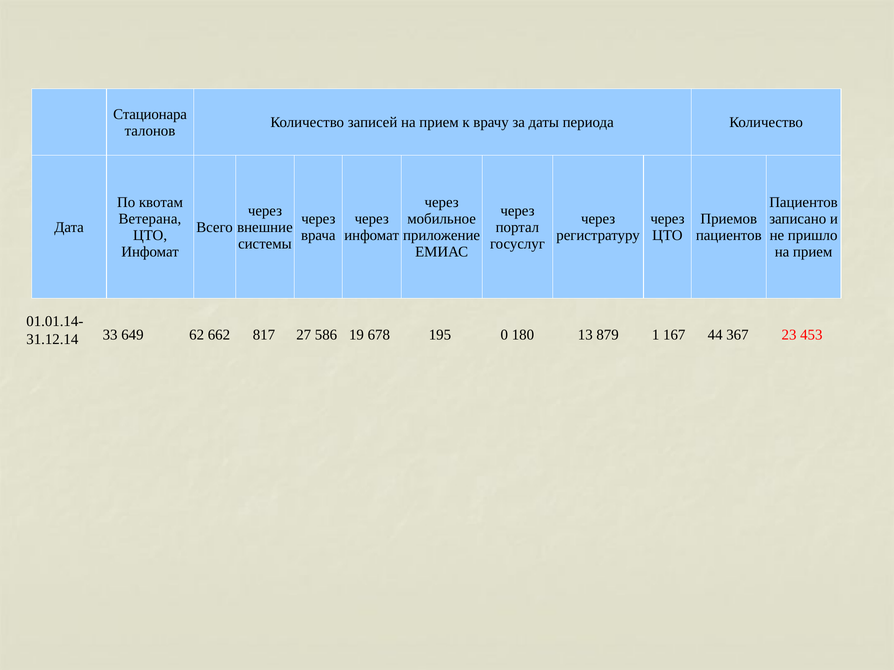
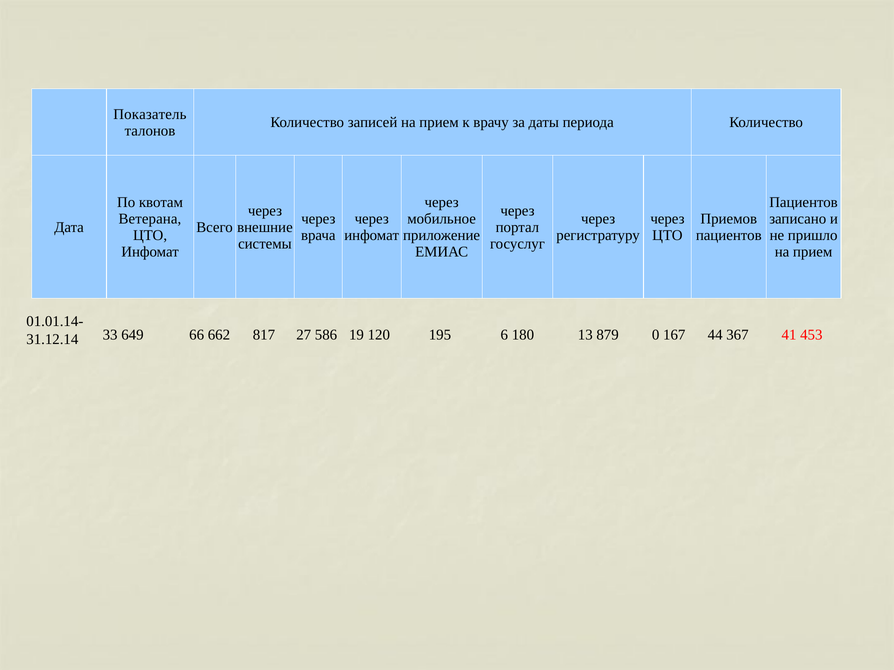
Стационара: Стационара -> Показатель (150, 114)
62: 62 -> 66 (197, 335)
678: 678 -> 120 (379, 335)
0: 0 -> 6 (504, 335)
1: 1 -> 0 (656, 335)
23: 23 -> 41 (789, 335)
